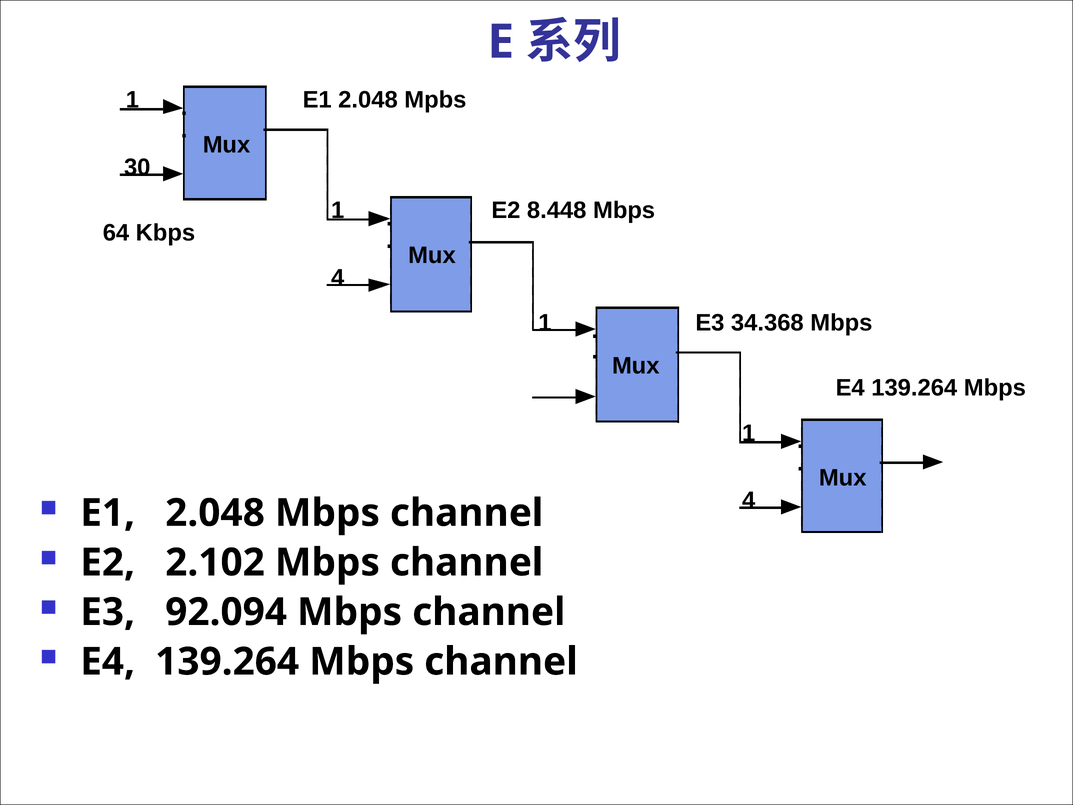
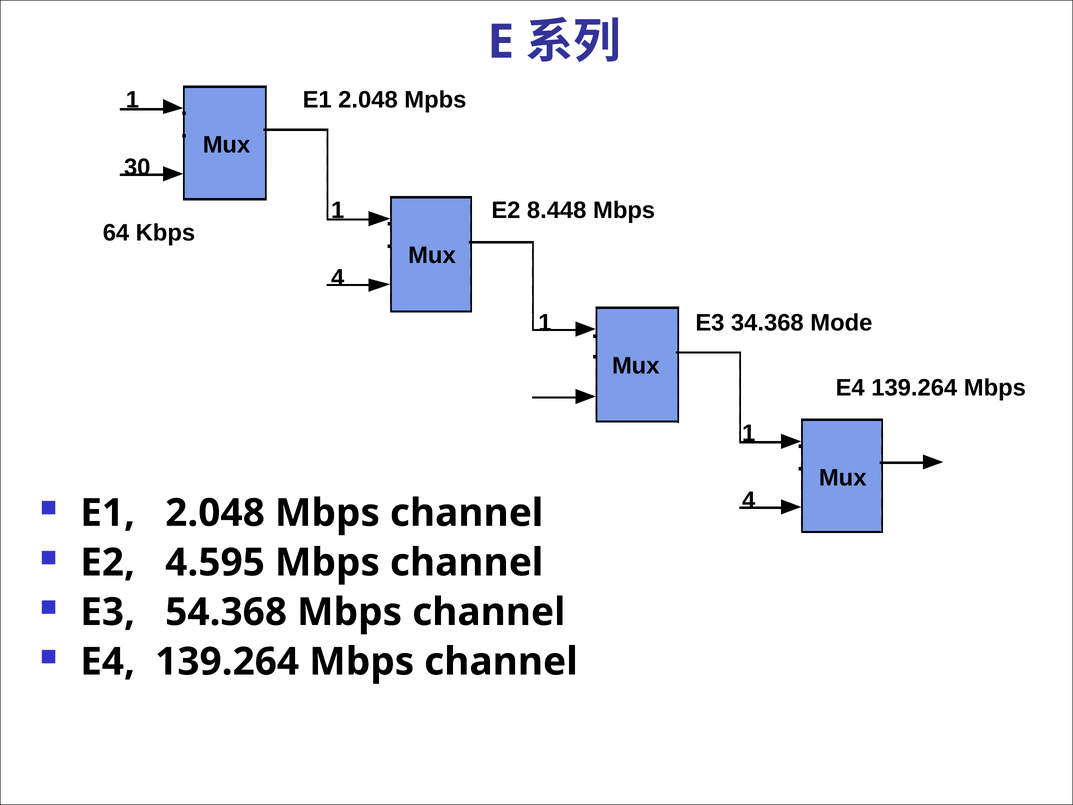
34.368 Mbps: Mbps -> Mode (841, 323)
2.102: 2.102 -> 4.595 (215, 562)
92.094: 92.094 -> 54.368 (226, 612)
